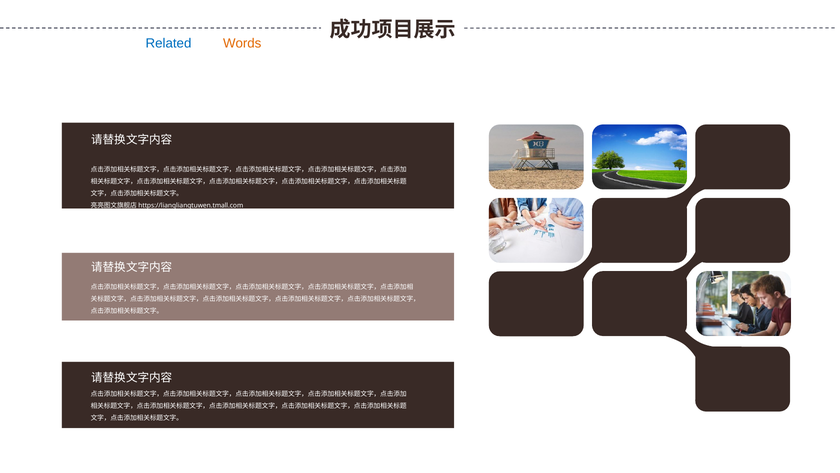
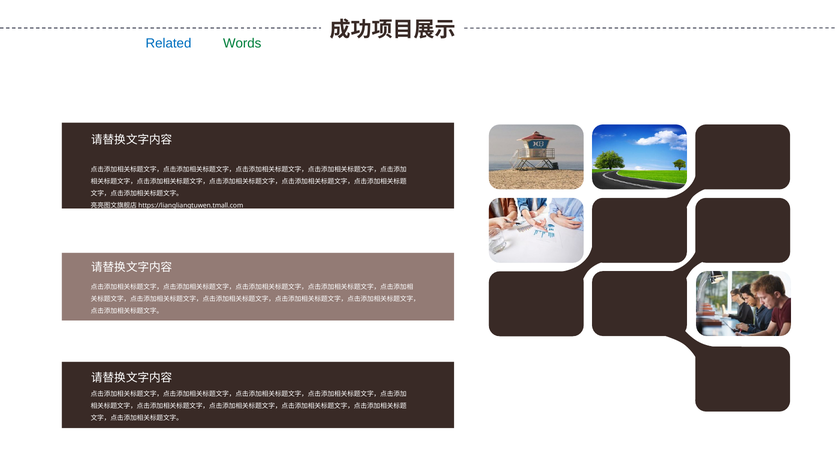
Words colour: orange -> green (242, 43)
